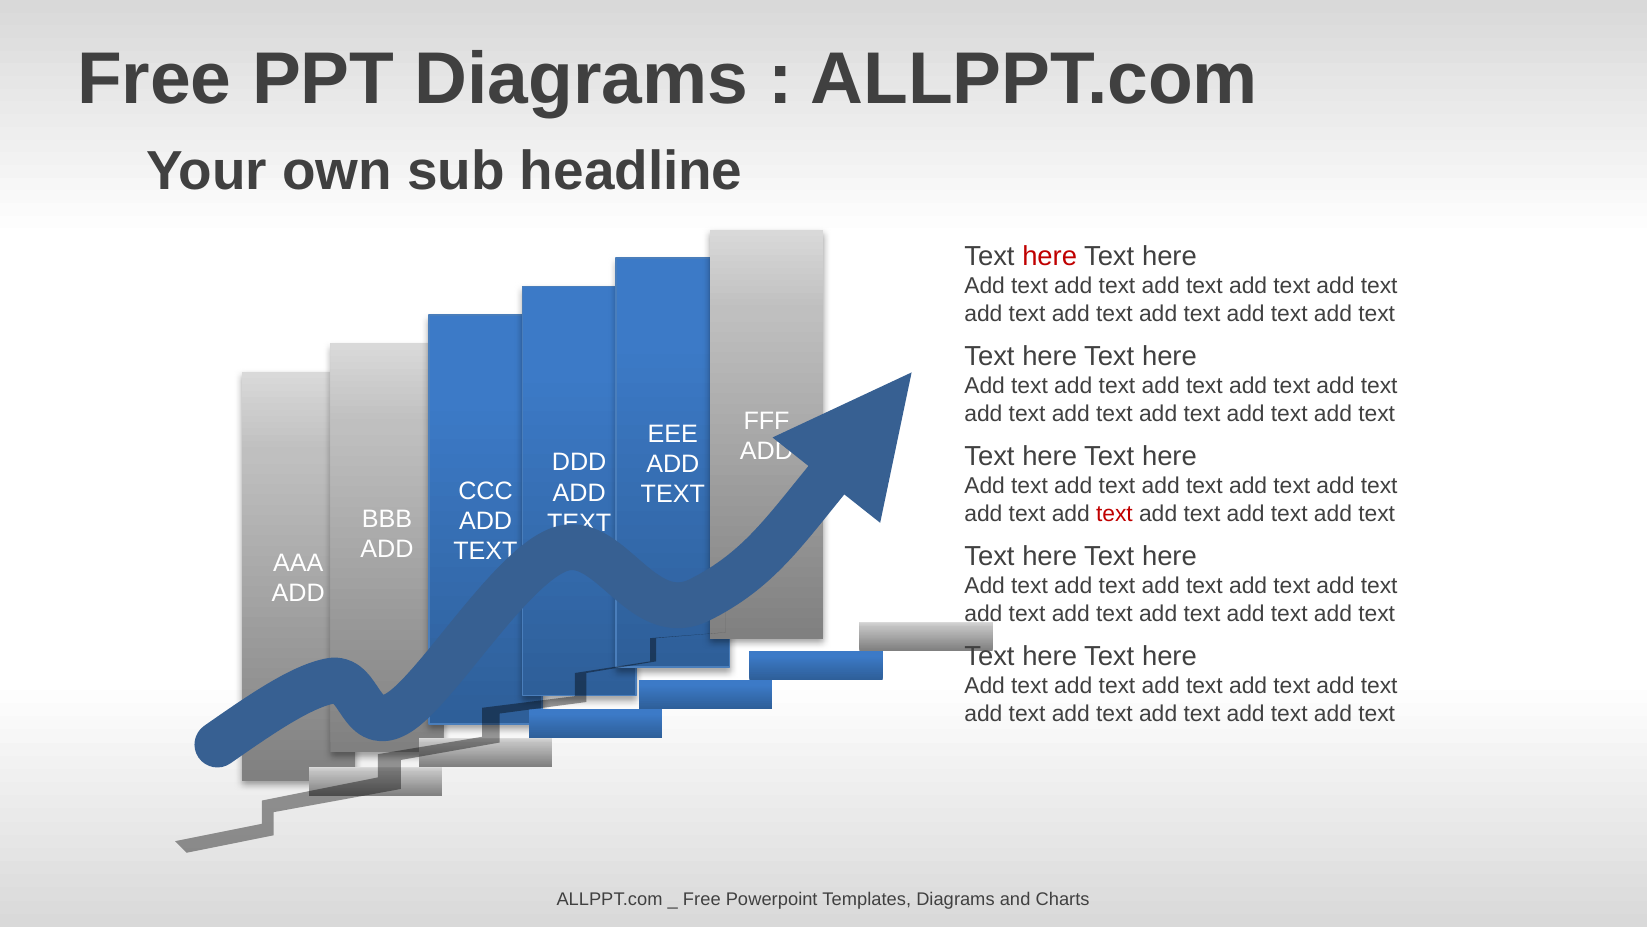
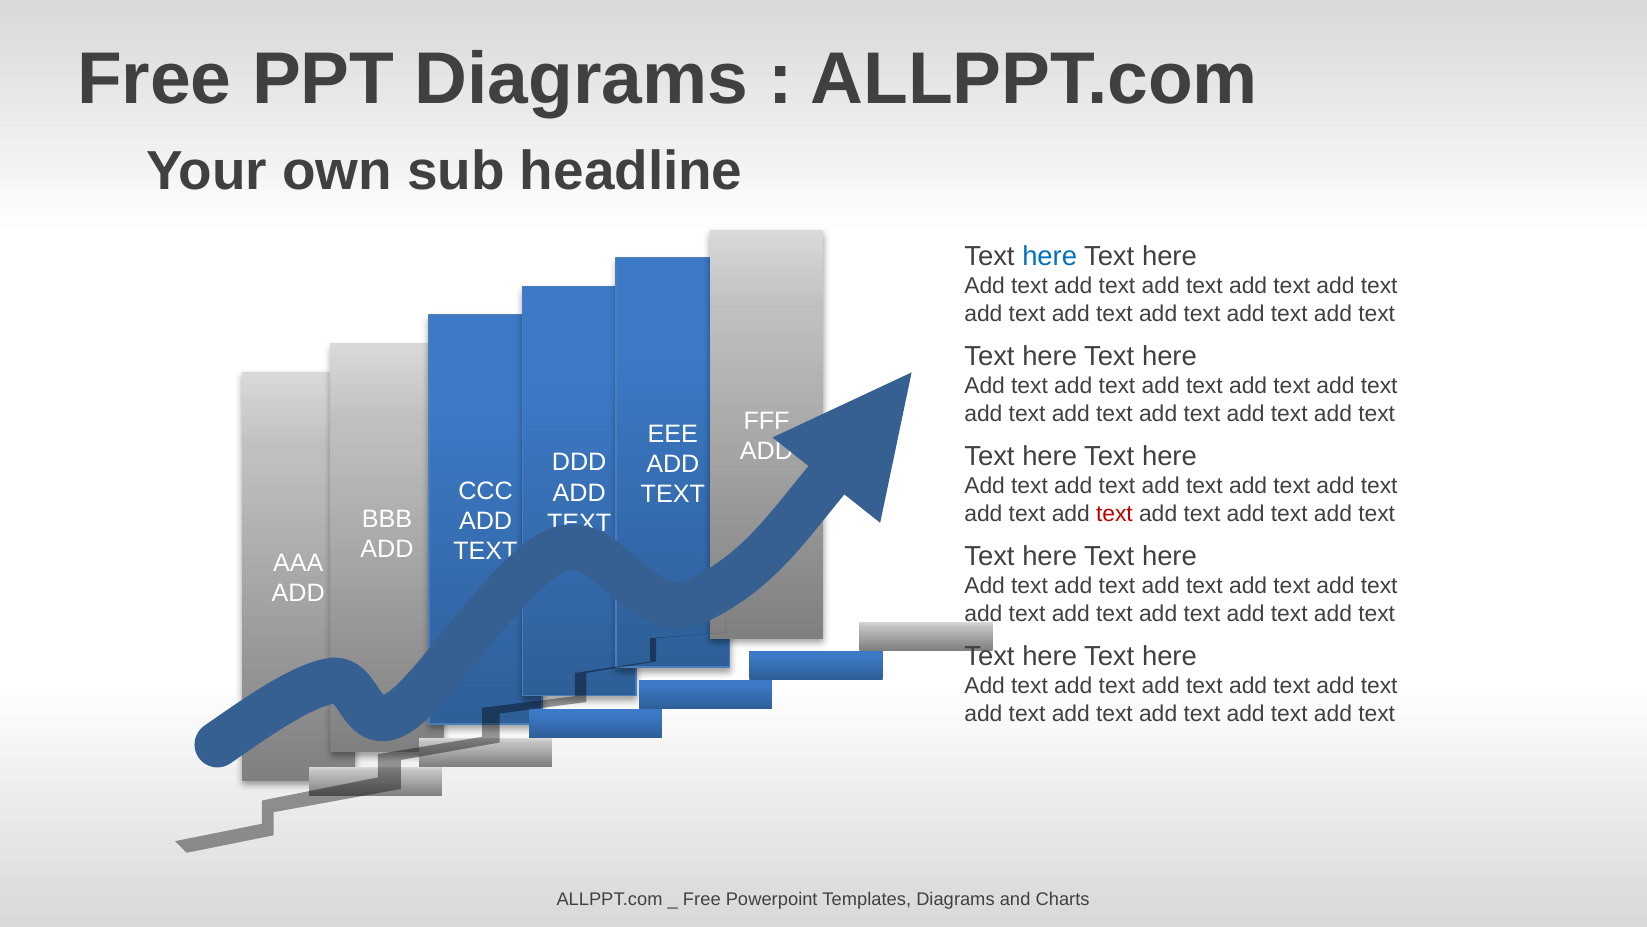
here colour: red -> blue (1050, 256)
